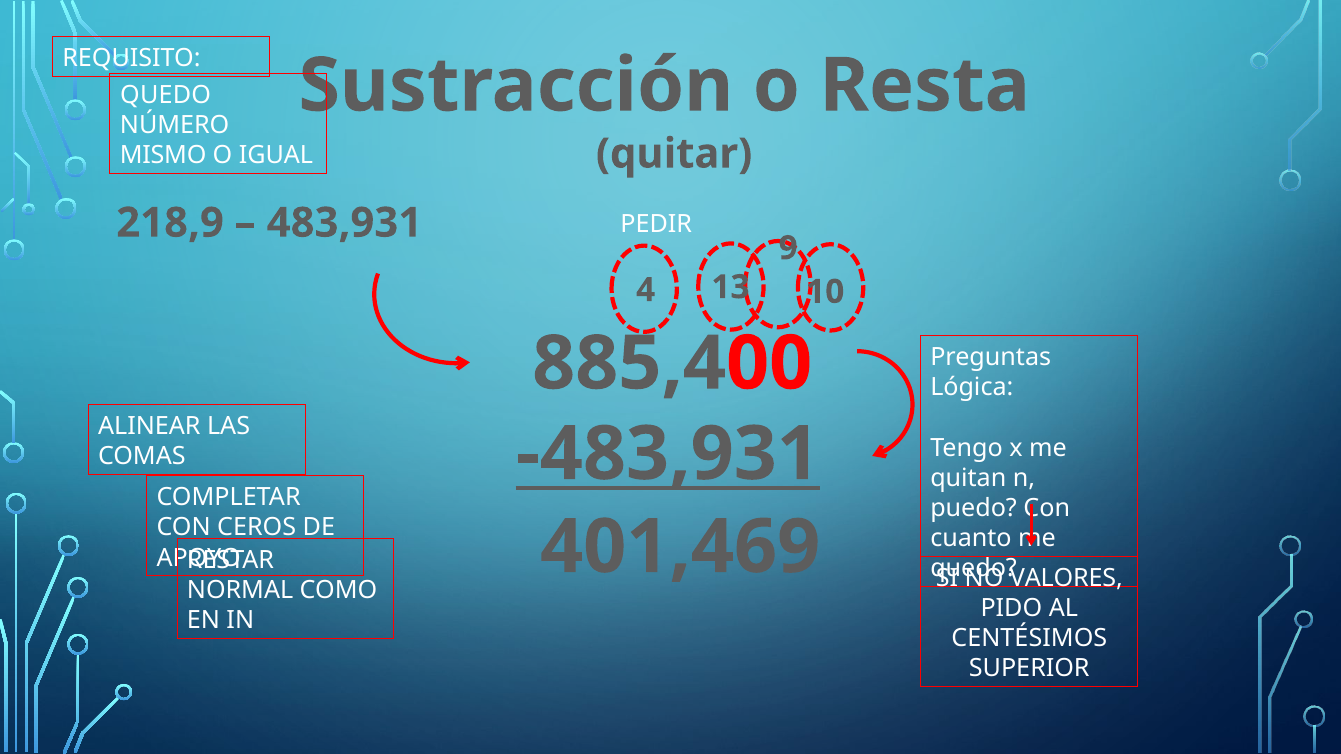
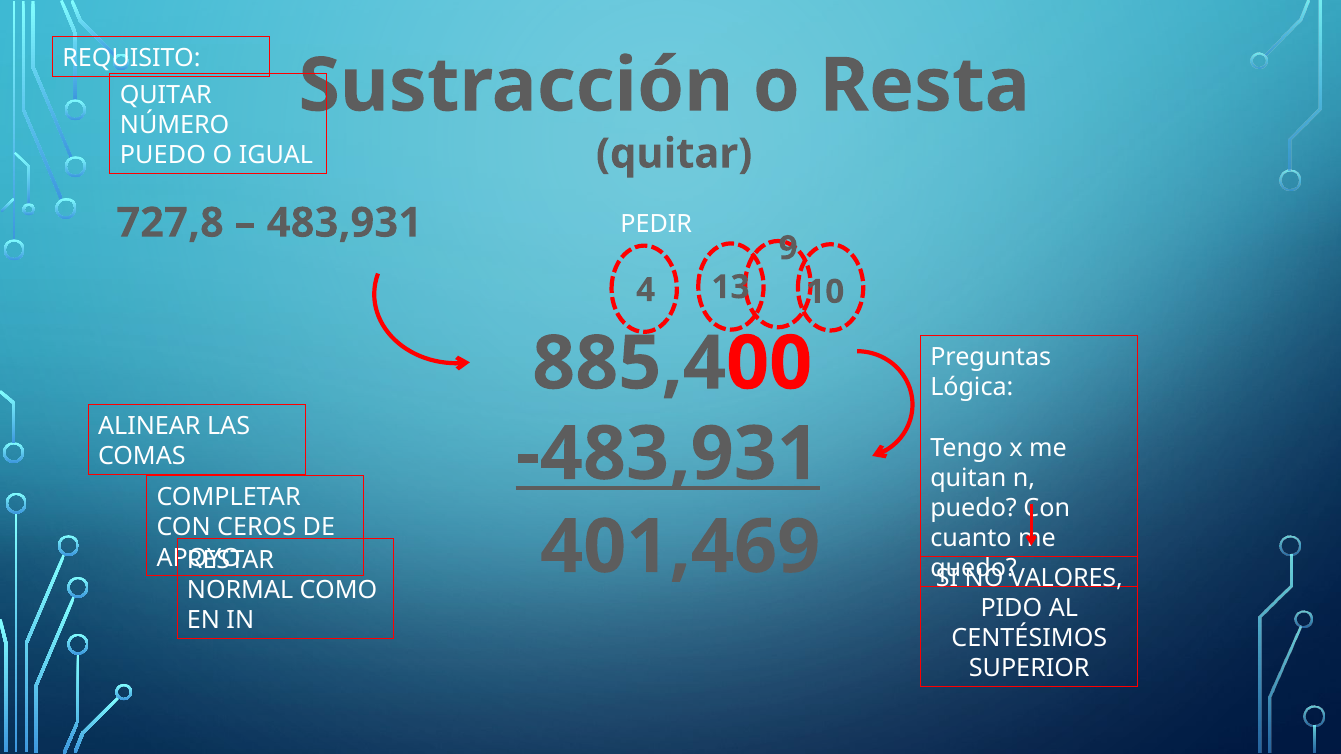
QUEDO: QUEDO -> QUITAR (166, 95)
MISMO: MISMO -> PUEDO (163, 156)
218,9: 218,9 -> 727,8 (170, 223)
